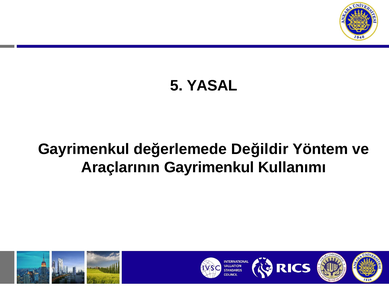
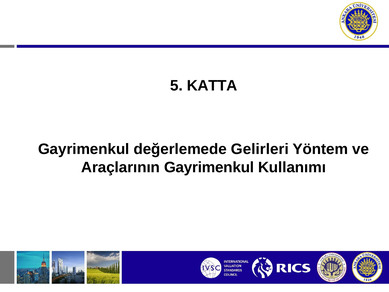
YASAL: YASAL -> KATTA (212, 85)
Değildir: Değildir -> Gelirleri (260, 149)
